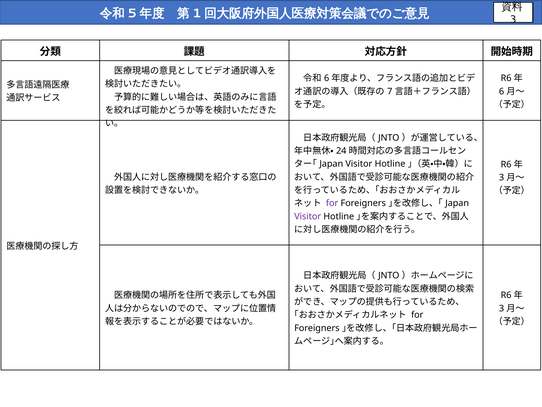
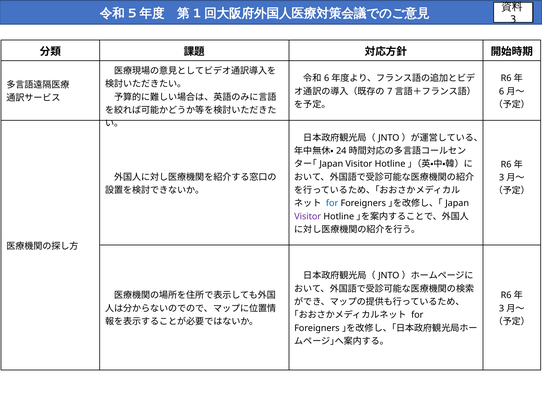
for colour: purple -> blue (332, 203)
